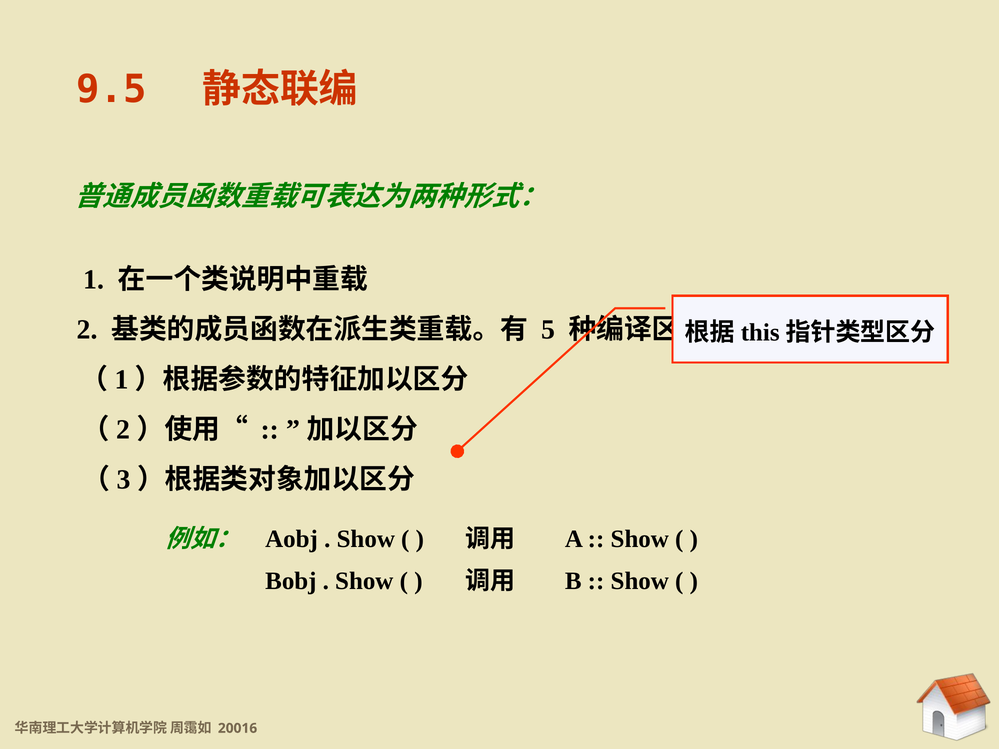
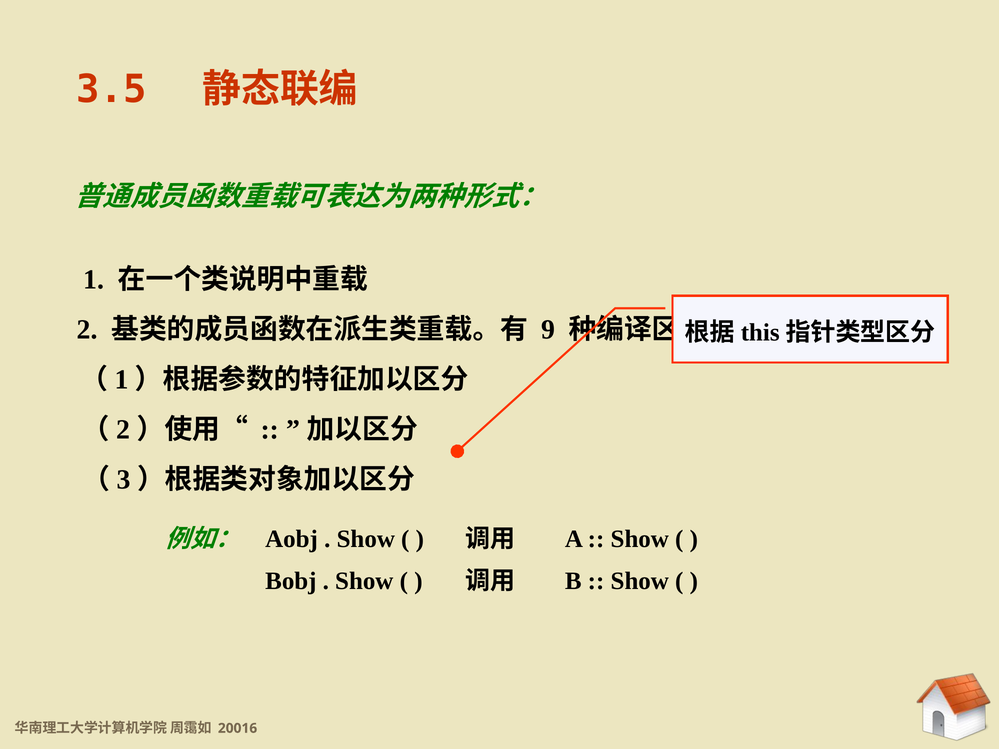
9.5: 9.5 -> 3.5 (111, 89)
5: 5 -> 9 (548, 330)
